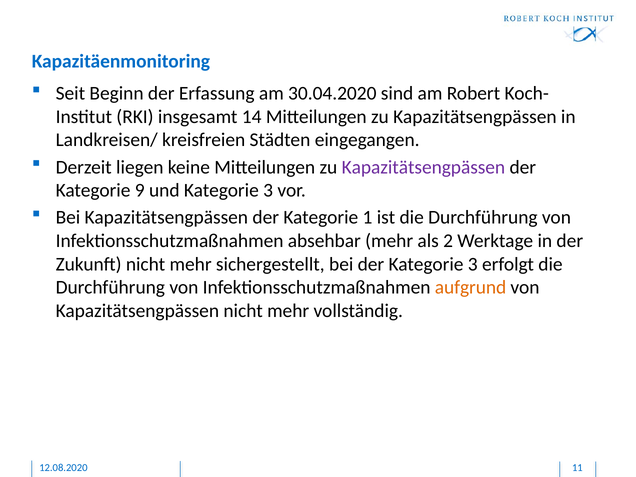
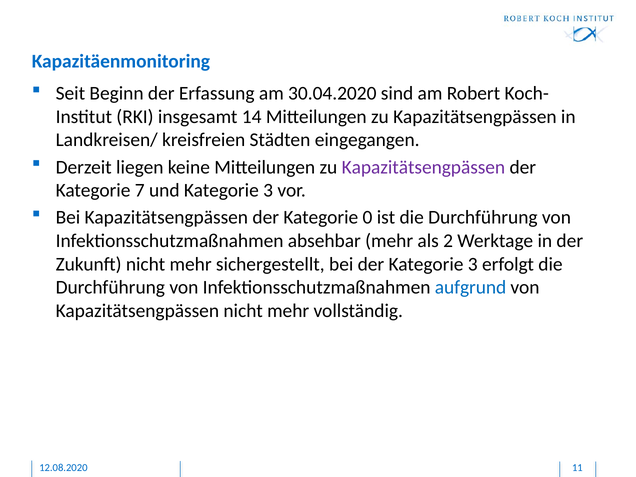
9: 9 -> 7 (140, 190)
1: 1 -> 0 (368, 218)
aufgrund colour: orange -> blue (471, 288)
